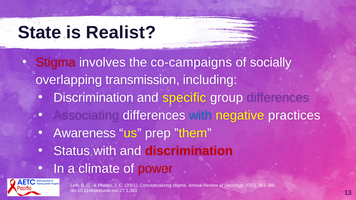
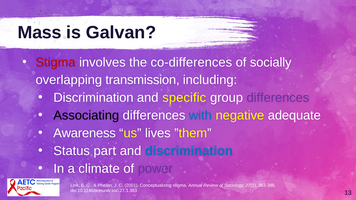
State: State -> Mass (40, 33)
Realist: Realist -> Galvan (121, 33)
co-campaigns: co-campaigns -> co-differences (191, 62)
Associating colour: purple -> black (86, 116)
practices: practices -> adequate (294, 116)
prep: prep -> lives (158, 133)
Status with: with -> part (105, 151)
discrimination colour: red -> blue (189, 151)
power colour: red -> purple (155, 169)
